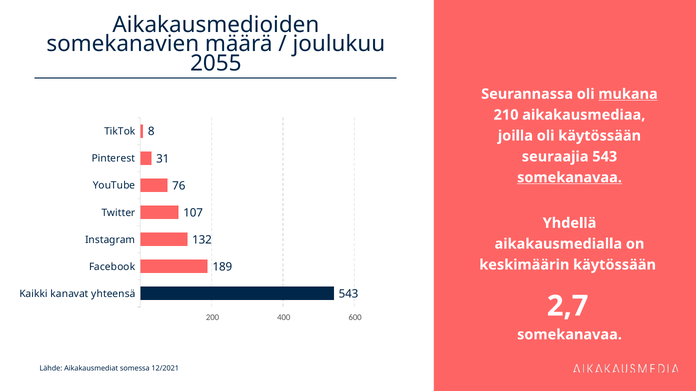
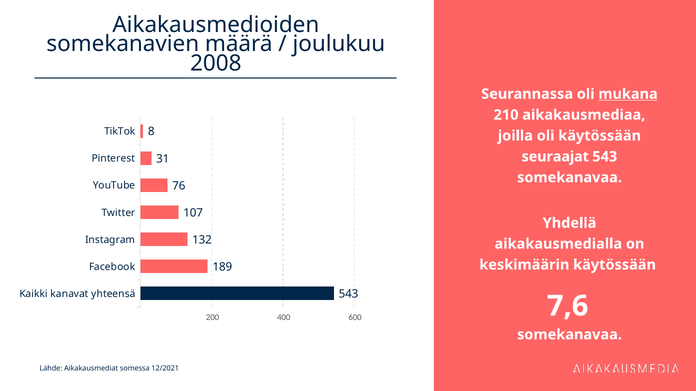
2055: 2055 -> 2008 (216, 64)
seuraajia: seuraajia -> seuraajat (555, 157)
somekanavaa underline: present -> none (569, 178)
2,7: 2,7 -> 7,6 (568, 306)
